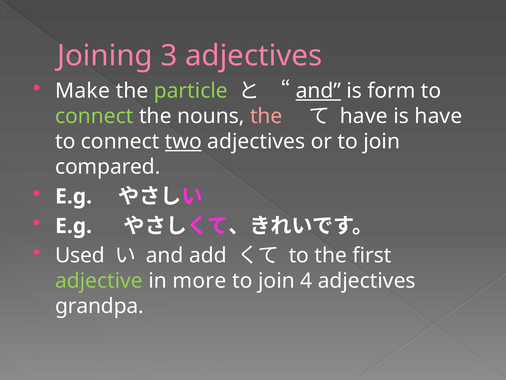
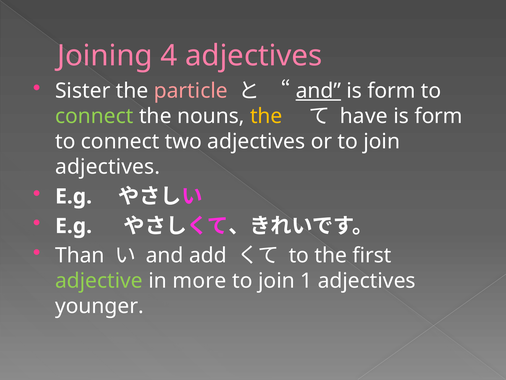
3: 3 -> 4 (169, 56)
Make: Make -> Sister (83, 91)
particle colour: light green -> pink (191, 91)
the colour: pink -> yellow (266, 116)
have: have -> form (439, 116)
two underline: present -> none (183, 141)
compared: compared -> adjectives (108, 167)
Used: Used -> Than (80, 255)
4: 4 -> 1 (306, 281)
grandpa: grandpa -> younger (99, 306)
